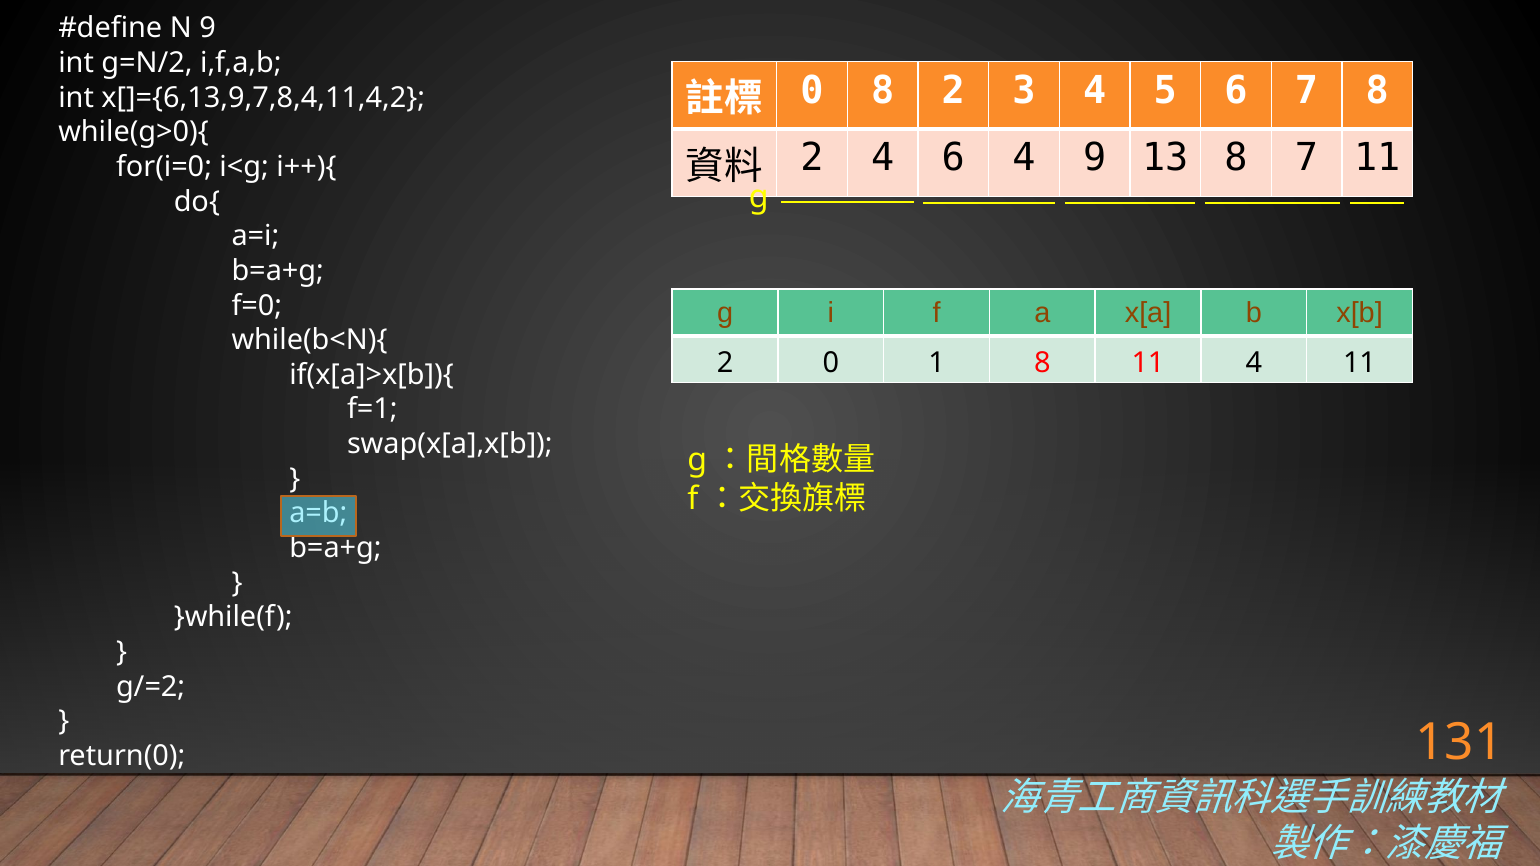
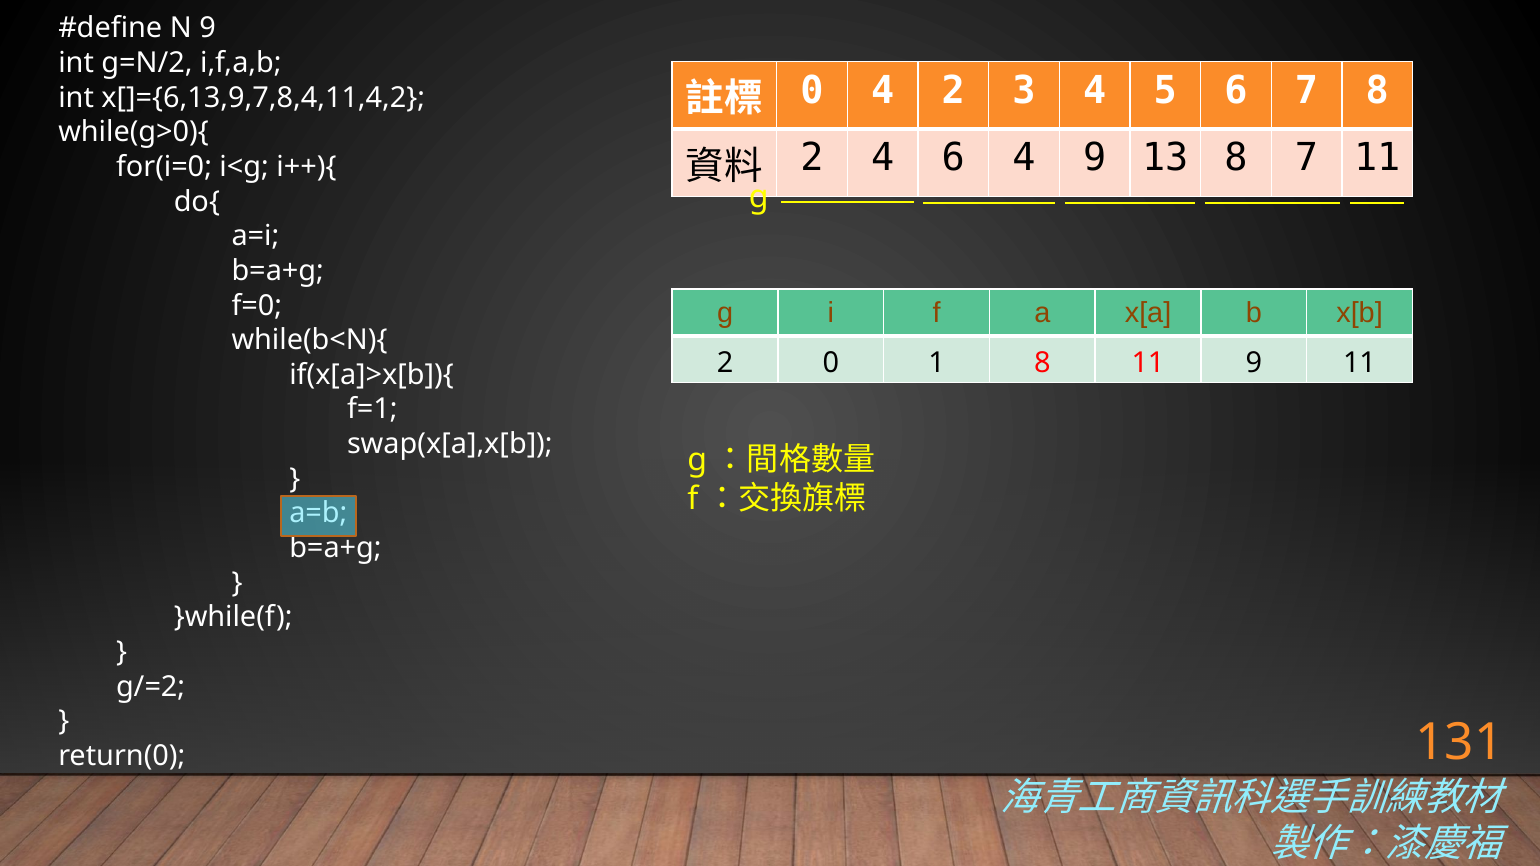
0 8: 8 -> 4 (883, 90)
11 4: 4 -> 9 (1254, 363)
